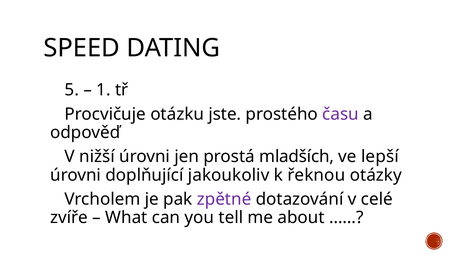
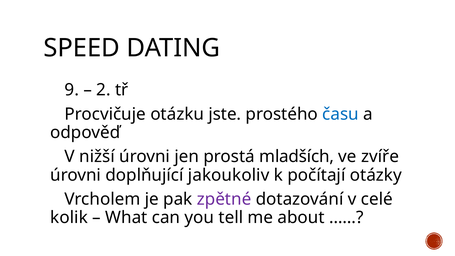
5: 5 -> 9 (72, 90)
1: 1 -> 2 (103, 90)
času colour: purple -> blue (341, 114)
lepší: lepší -> zvíře (380, 157)
řeknou: řeknou -> počítají (316, 175)
zvíře: zvíře -> kolik (69, 218)
